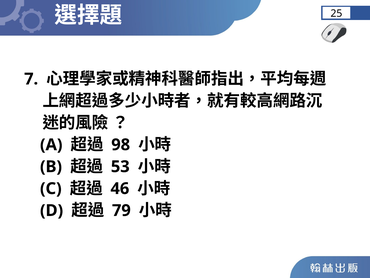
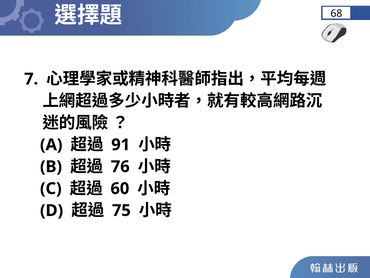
25: 25 -> 68 (336, 13)
98: 98 -> 91 (121, 145)
53: 53 -> 76 (120, 166)
46: 46 -> 60 (120, 188)
79: 79 -> 75 (121, 210)
